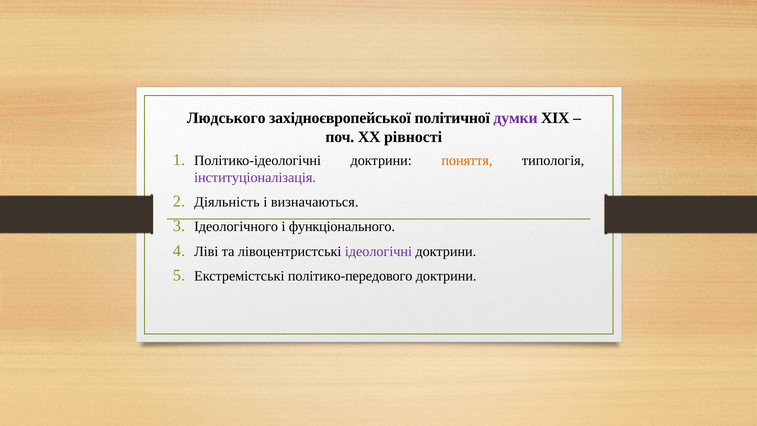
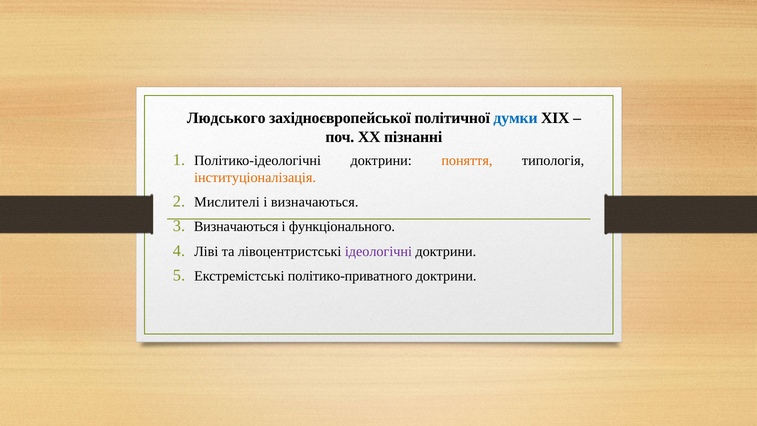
думки colour: purple -> blue (516, 118)
рівності: рівності -> пізнанні (413, 137)
інституціоналізація colour: purple -> orange (255, 177)
Діяльність: Діяльність -> Мислителі (227, 202)
Ідеологічного: Ідеологічного -> Визначаються (236, 227)
політико-передового: політико-передового -> політико-приватного (350, 276)
